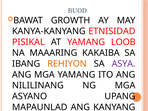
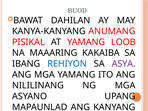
GROWTH: GROWTH -> DAHILAN (71, 20)
ETNISIDAD: ETNISIDAD -> ANUMANG (112, 31)
REHIYON colour: orange -> blue (67, 64)
